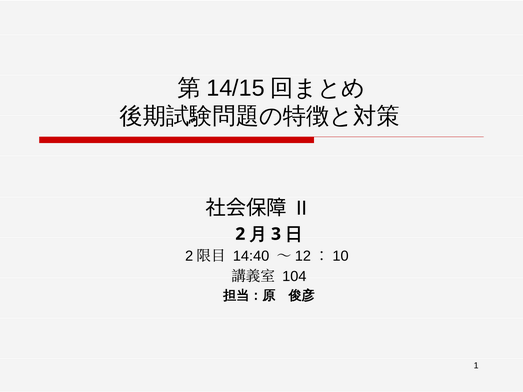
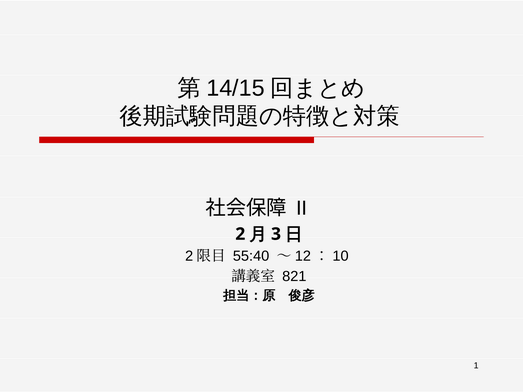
14:40: 14:40 -> 55:40 (251, 256)
104: 104 -> 821 (294, 276)
